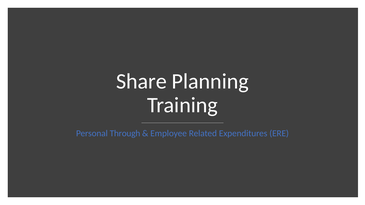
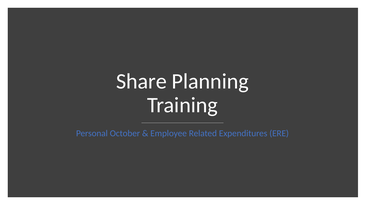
Through: Through -> October (125, 134)
